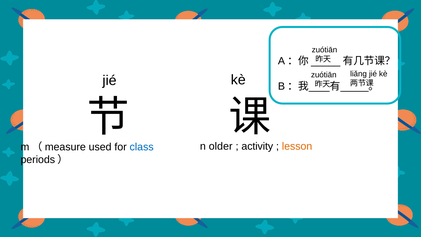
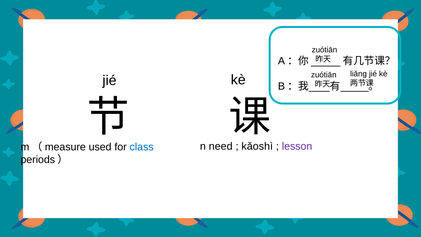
older: older -> need (221, 146)
activity: activity -> kǎoshì (257, 146)
lesson colour: orange -> purple (297, 146)
